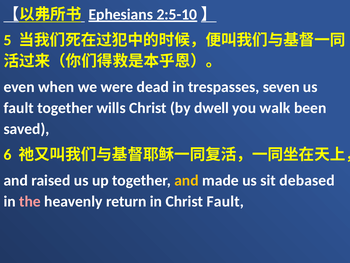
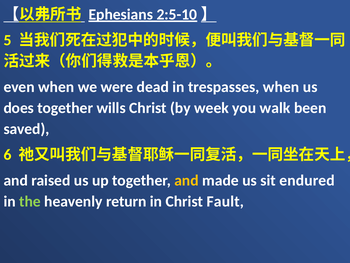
trespasses seven: seven -> when (281, 87)
fault: fault -> does (19, 108)
dwell: dwell -> week (211, 108)
debased: debased -> endured (307, 180)
the colour: pink -> light green (30, 201)
